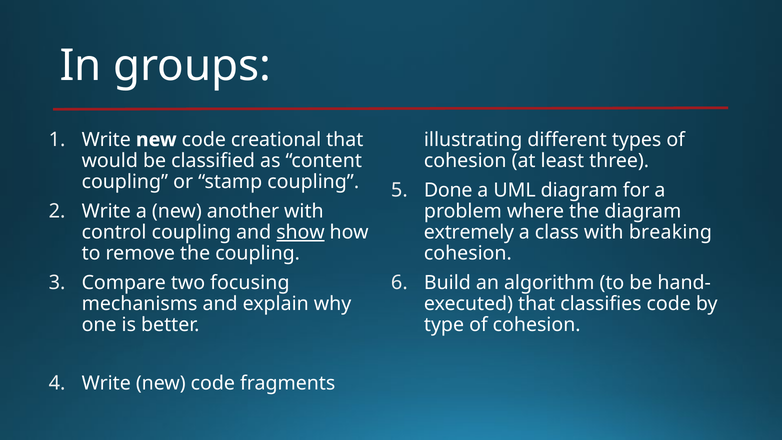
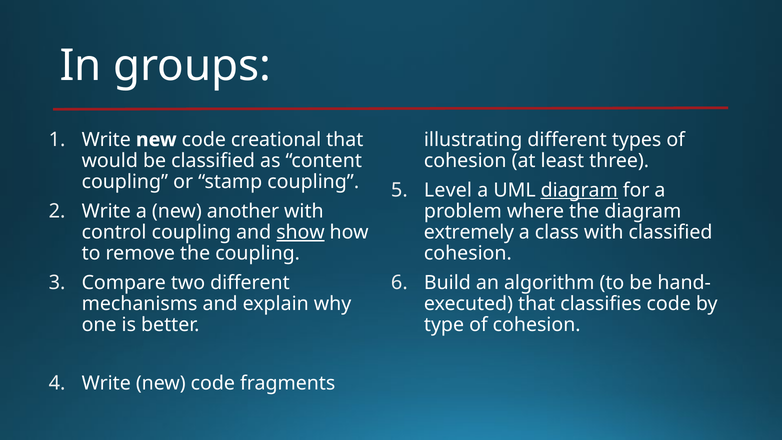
Done: Done -> Level (448, 190)
diagram underline: none -> present (579, 190)
with breaking: breaking -> classified (671, 232)
two focusing: focusing -> different (250, 283)
